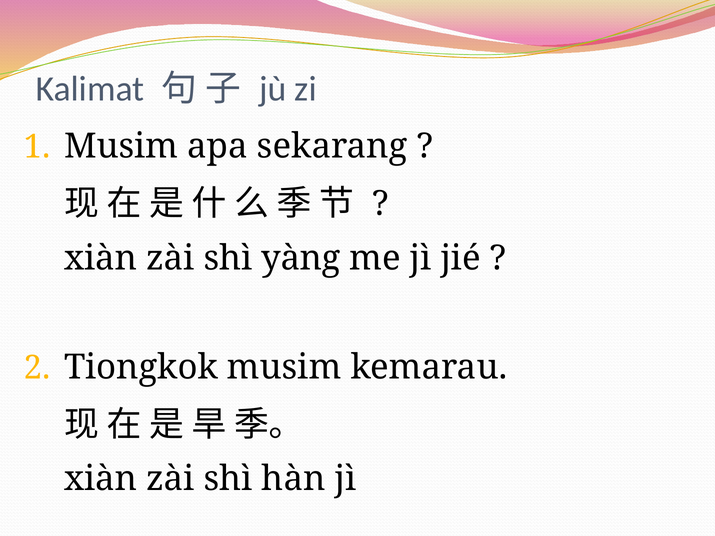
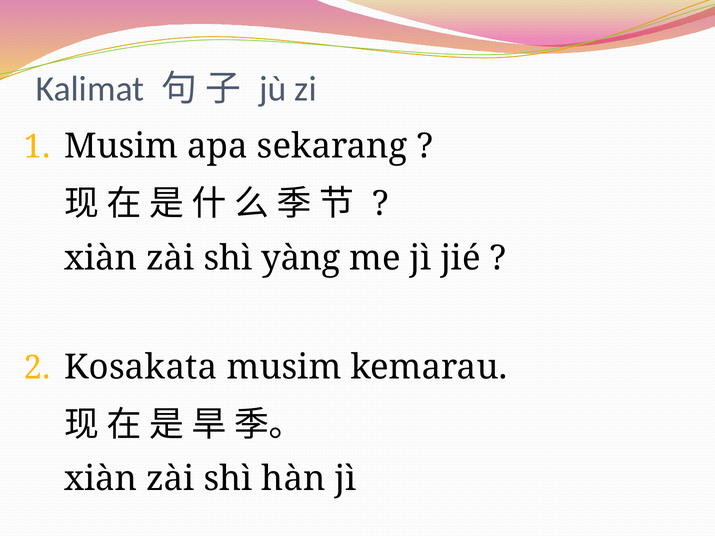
Tiongkok: Tiongkok -> Kosakata (141, 367)
